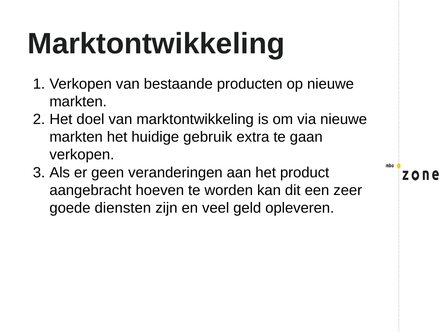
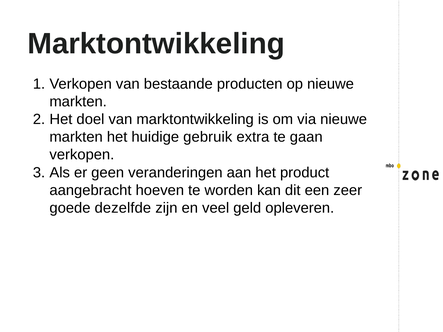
diensten: diensten -> dezelfde (123, 208)
